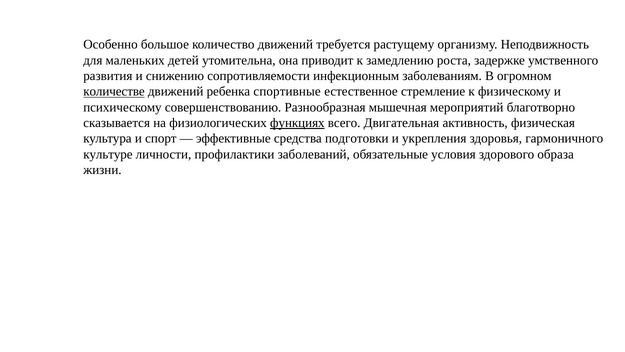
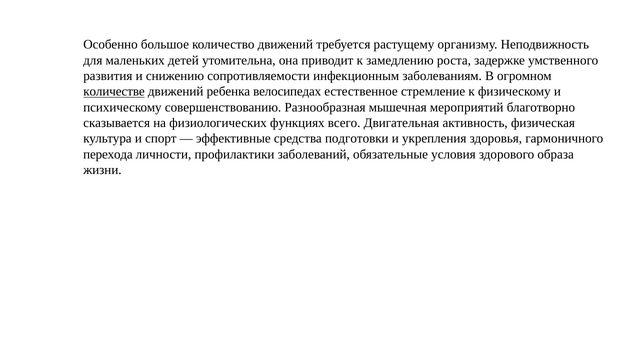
спортивные: спортивные -> велосипедах (287, 91)
функциях underline: present -> none (297, 123)
культуре: культуре -> перехода (108, 154)
